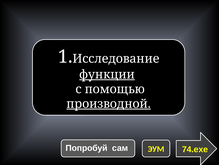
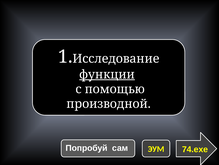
производной underline: present -> none (109, 103)
